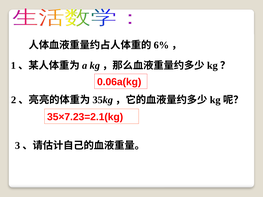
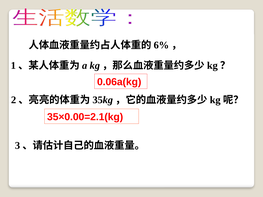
35×7.23=2.1(kg: 35×7.23=2.1(kg -> 35×0.00=2.1(kg (85, 117)
